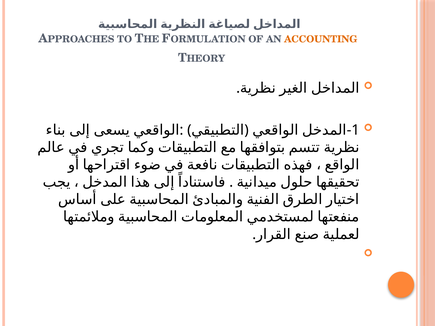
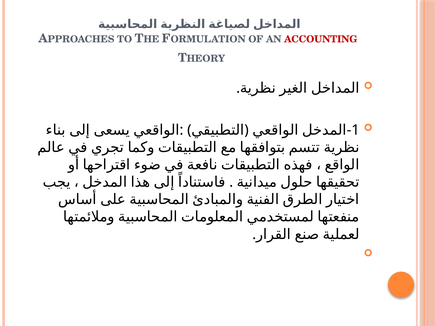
ACCOUNTING colour: orange -> red (321, 39)
